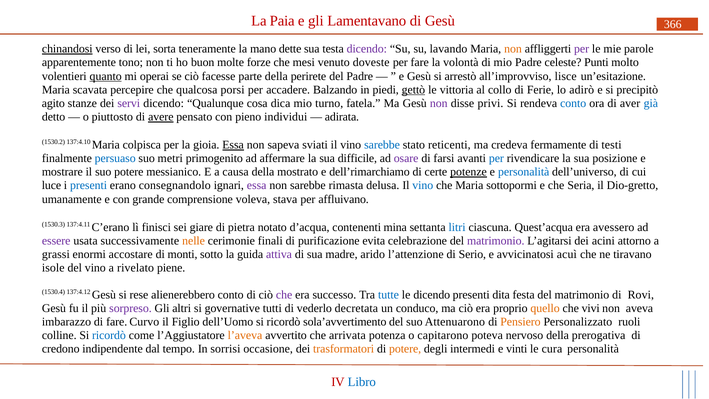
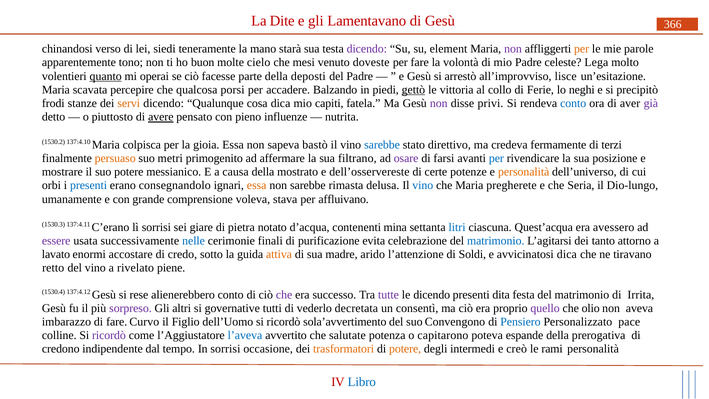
Paia: Paia -> Dite (282, 21)
chinandosi underline: present -> none (67, 49)
sorta: sorta -> siedi (165, 49)
dette: dette -> starà (290, 49)
lavando: lavando -> element (449, 49)
non colour: orange -> purple (513, 49)
per colour: purple -> orange (582, 49)
forze: forze -> cielo (259, 63)
Punti: Punti -> Lega (596, 63)
perirete: perirete -> deposti (308, 76)
adirò: adirò -> neghi (582, 90)
agito: agito -> frodi (53, 103)
servi colour: purple -> orange (129, 103)
turno: turno -> capiti (329, 103)
già colour: blue -> purple (651, 103)
individui: individui -> influenze (286, 117)
adirata: adirata -> nutrita (342, 117)
Essa underline: present -> none (233, 145)
sviati: sviati -> bastò (315, 145)
reticenti: reticenti -> direttivo (449, 145)
testi: testi -> terzi (612, 145)
persuaso colour: blue -> orange (115, 159)
difficile: difficile -> filtrano (357, 159)
dell’rimarchiamo: dell’rimarchiamo -> dell’osservereste (369, 172)
potenze underline: present -> none (469, 172)
personalità colour: blue -> orange (524, 172)
luce: luce -> orbi (51, 186)
essa colour: purple -> orange (257, 186)
sottopormi: sottopormi -> pregherete (511, 186)
Dio-gretto: Dio-gretto -> Dio-lungo (632, 186)
lì finisci: finisci -> sorrisi (156, 227)
nelle colour: orange -> blue (194, 241)
matrimonio colour: purple -> blue (496, 241)
acini: acini -> tanto (603, 241)
grassi: grassi -> lavato (56, 255)
monti: monti -> credo (182, 255)
attiva colour: purple -> orange (279, 255)
Serio: Serio -> Soldi (472, 255)
avvicinatosi acuì: acuì -> dica (567, 255)
isole: isole -> retto (53, 268)
tutte colour: blue -> purple (389, 295)
Rovi: Rovi -> Irrita (641, 295)
conduco: conduco -> consentì (417, 309)
quello colour: orange -> purple (545, 309)
vivi: vivi -> olio (591, 309)
Attenuarono: Attenuarono -> Convengono (455, 322)
Pensiero colour: orange -> blue (520, 322)
ruoli: ruoli -> pace (629, 322)
ricordò colour: blue -> purple (109, 336)
l’aveva colour: orange -> blue (245, 336)
arrivata: arrivata -> salutate (347, 336)
nervoso: nervoso -> espande (525, 336)
vinti: vinti -> creò (517, 349)
cura: cura -> rami (552, 349)
